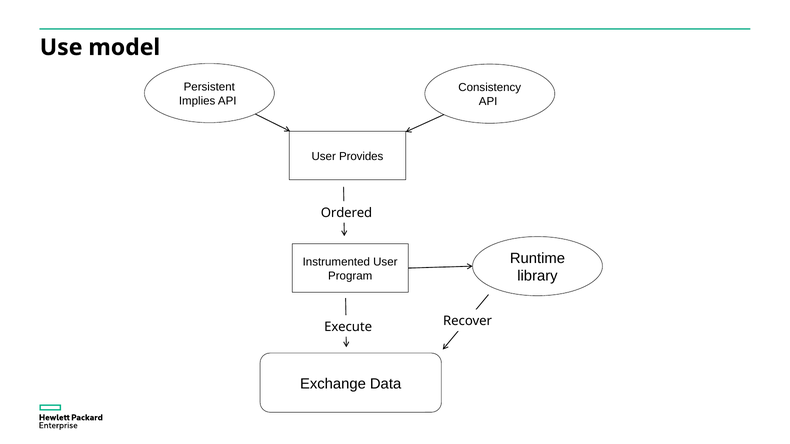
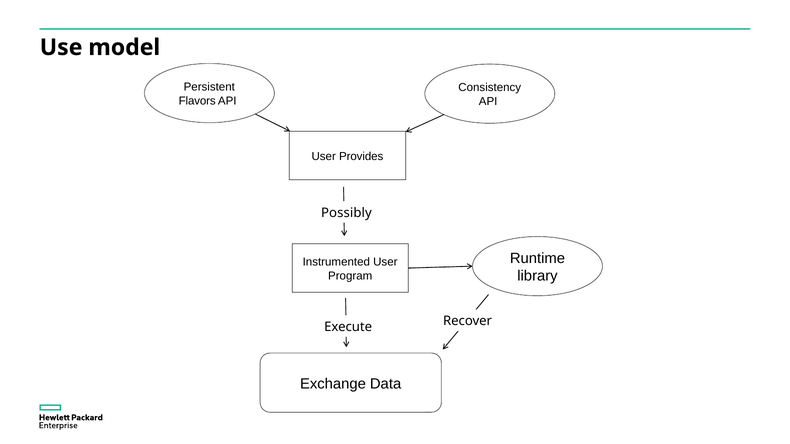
Implies: Implies -> Flavors (197, 101)
Ordered: Ordered -> Possibly (346, 213)
